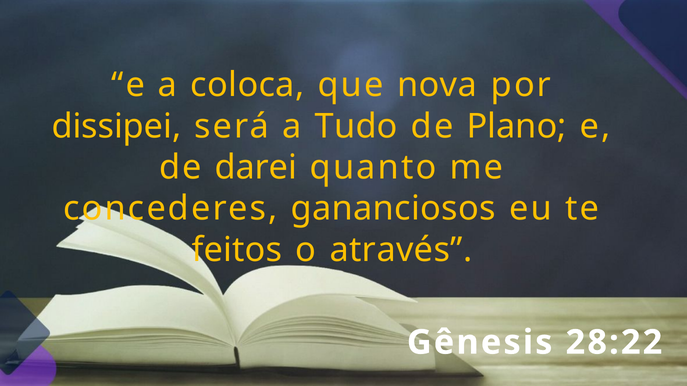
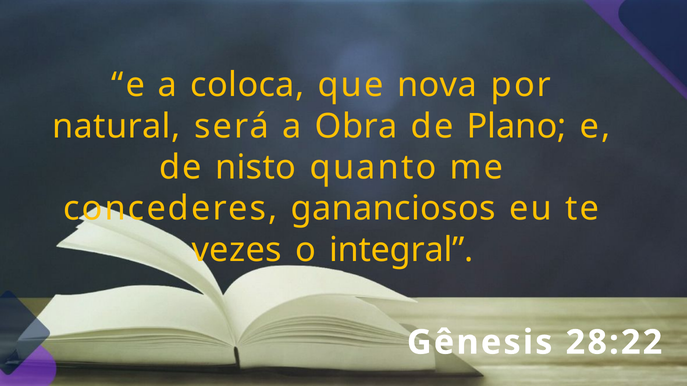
dissipei: dissipei -> natural (116, 126)
Tudo: Tudo -> Obra (356, 126)
darei: darei -> nisto (256, 168)
feitos: feitos -> vezes (237, 250)
através: através -> integral (401, 250)
